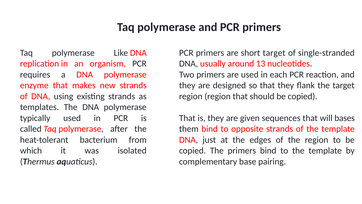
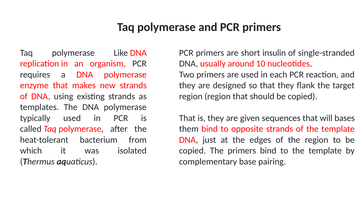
short target: target -> insulin (274, 53)
13: 13 -> 10 (261, 64)
